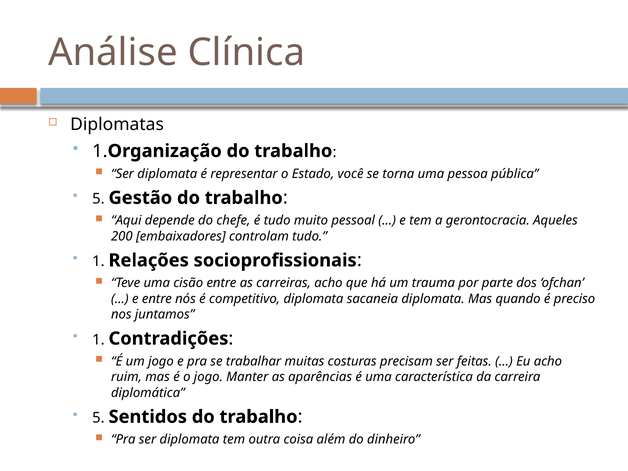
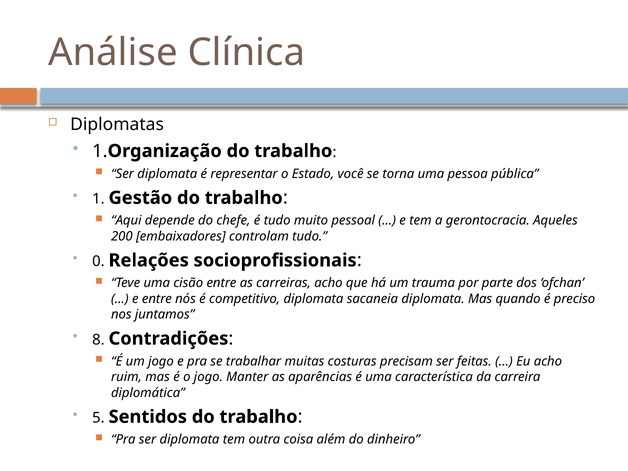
5: 5 -> 1 (98, 199)
1: 1 -> 0 (98, 262)
1: 1 -> 8 (98, 340)
